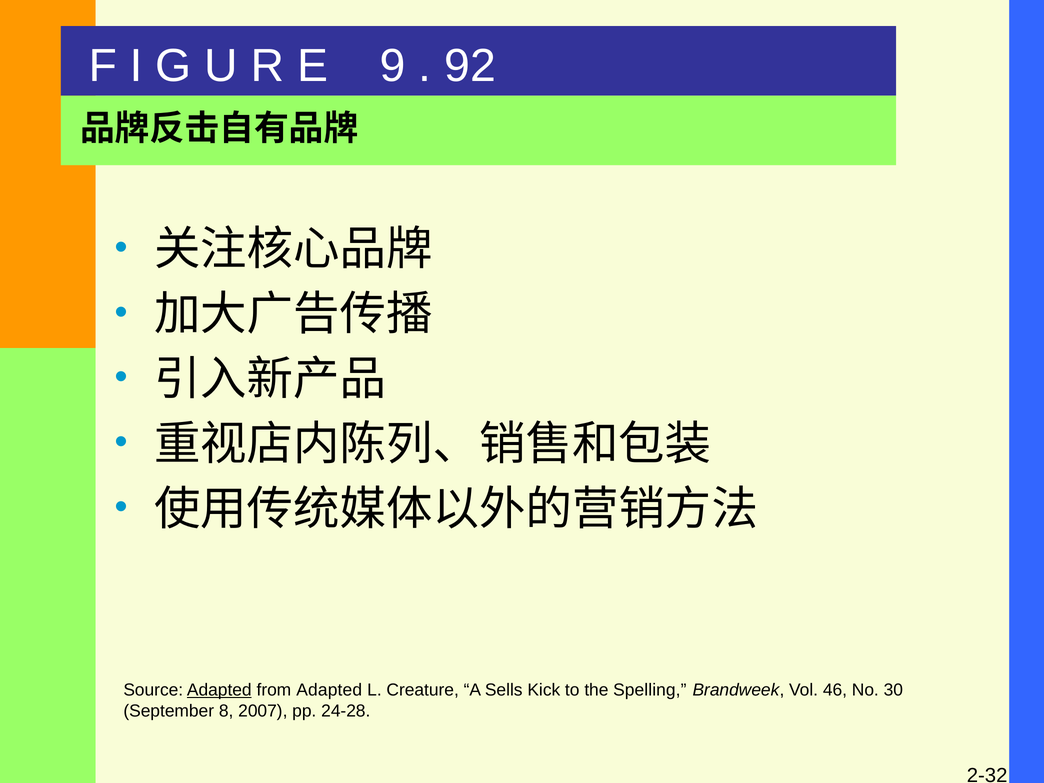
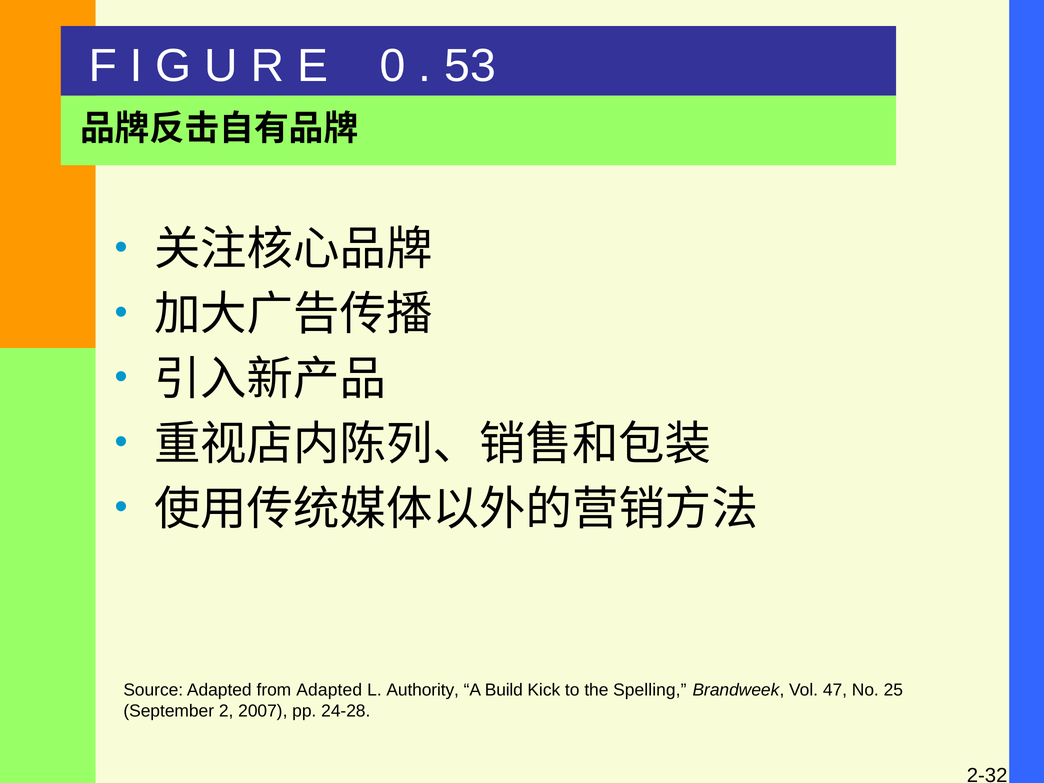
9: 9 -> 0 (393, 66)
92: 92 -> 53 (470, 66)
Adapted underline: present -> none (219, 690)
Creature: Creature -> Authority (423, 690)
Sells: Sells -> Build (504, 690)
46: 46 -> 47 (835, 690)
30: 30 -> 25 (893, 690)
8: 8 -> 2 (226, 711)
